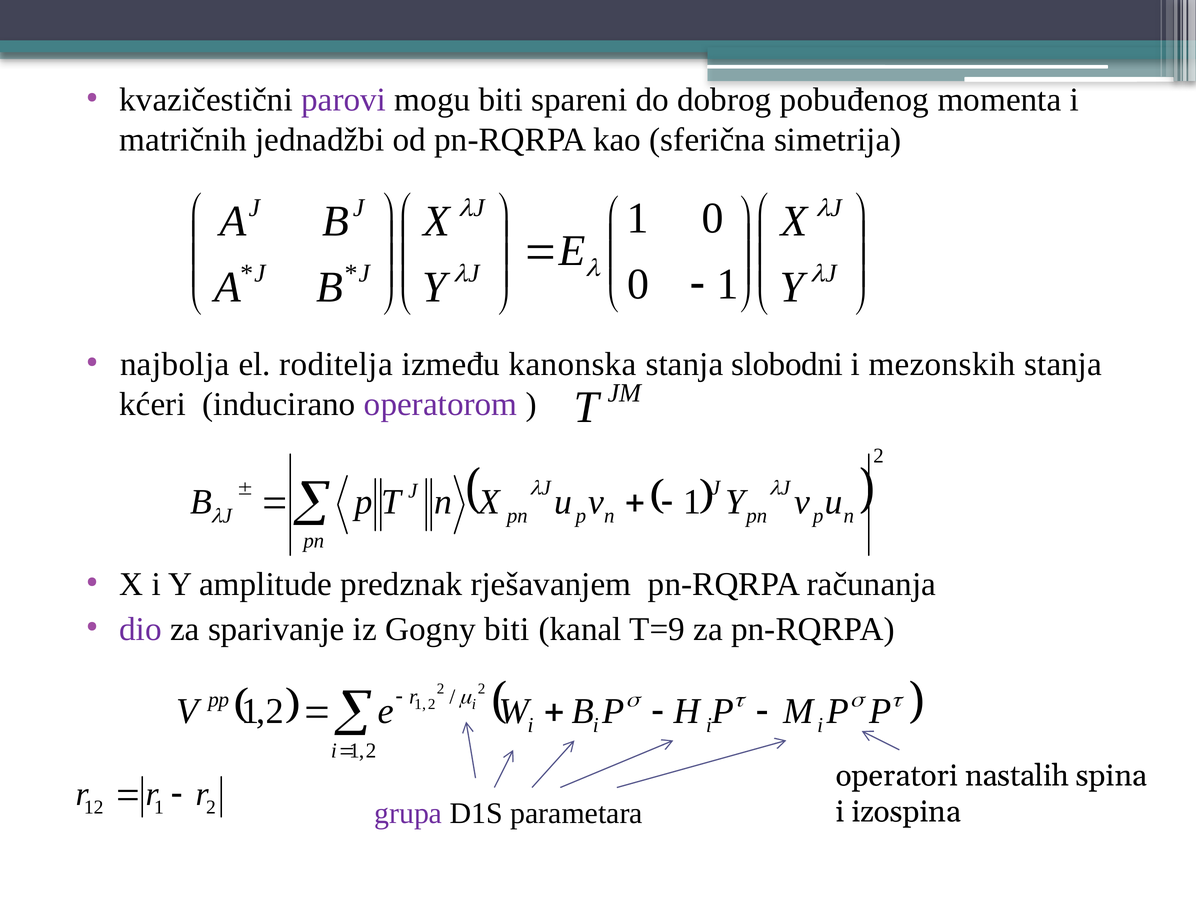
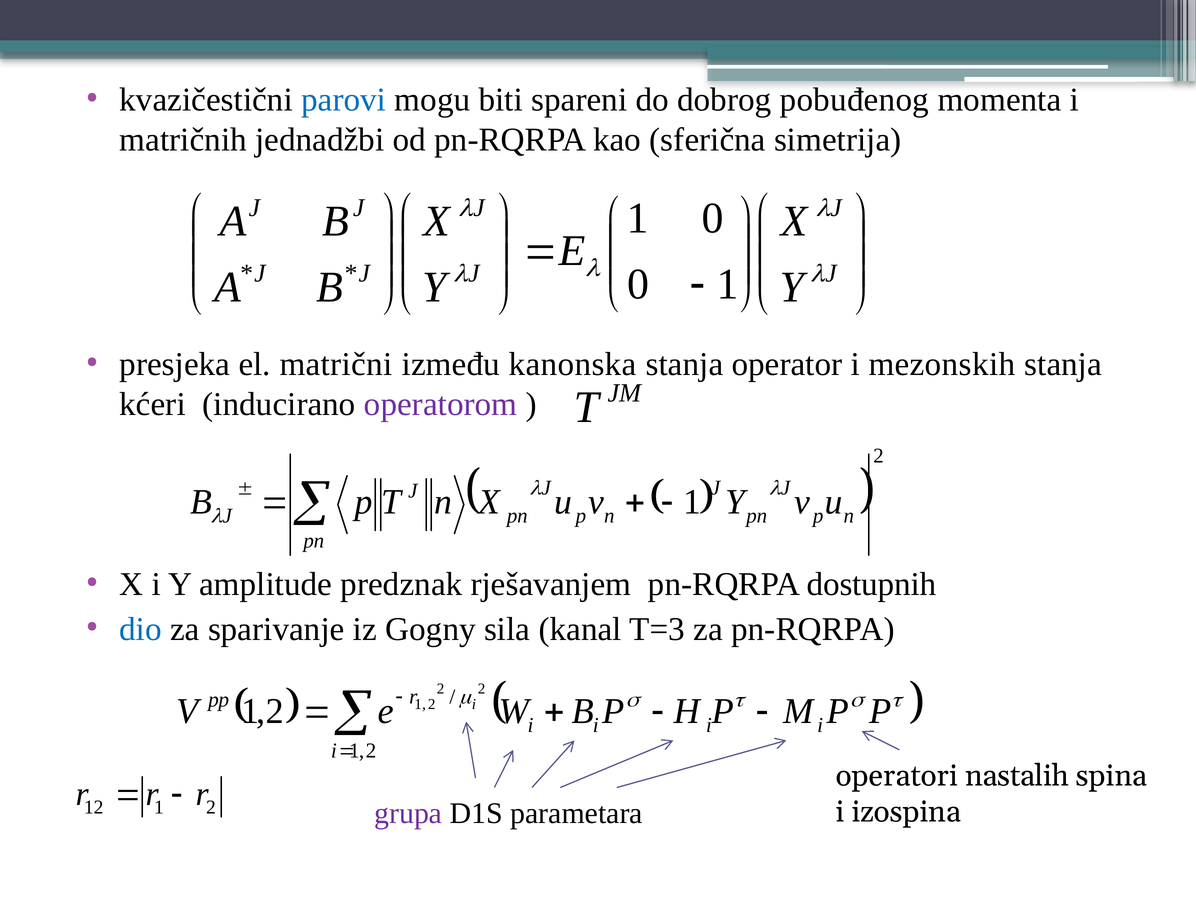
parovi colour: purple -> blue (344, 100)
najbolja: najbolja -> presjeka (175, 364)
roditelja: roditelja -> matrični (336, 364)
slobodni: slobodni -> operator (787, 364)
računanja: računanja -> dostupnih (871, 584)
dio colour: purple -> blue (141, 629)
Gogny biti: biti -> sila (507, 629)
T=9: T=9 -> T=3 (657, 629)
